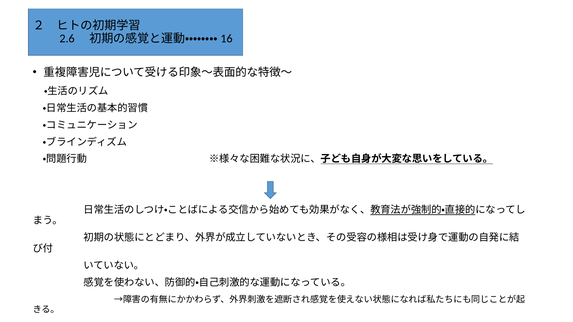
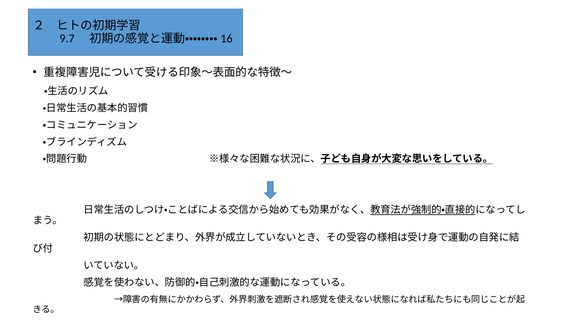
2.6: 2.6 -> 9.7 (67, 39)
